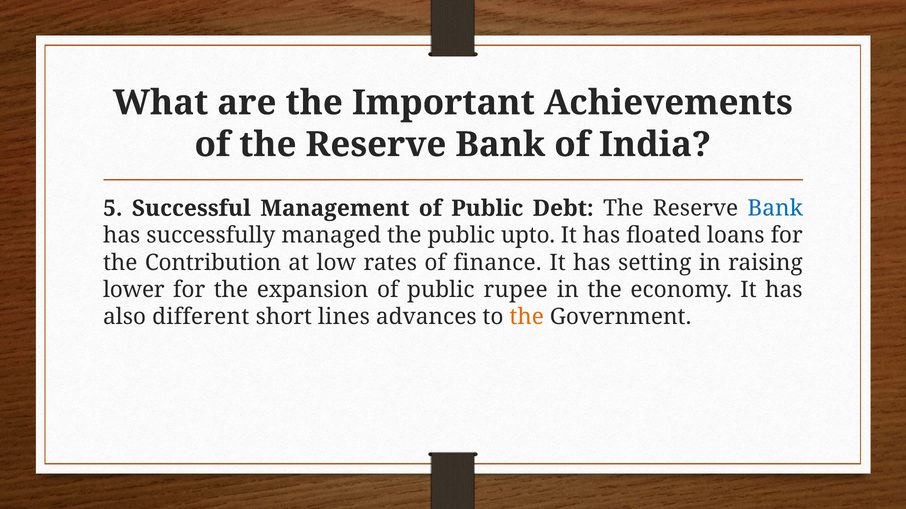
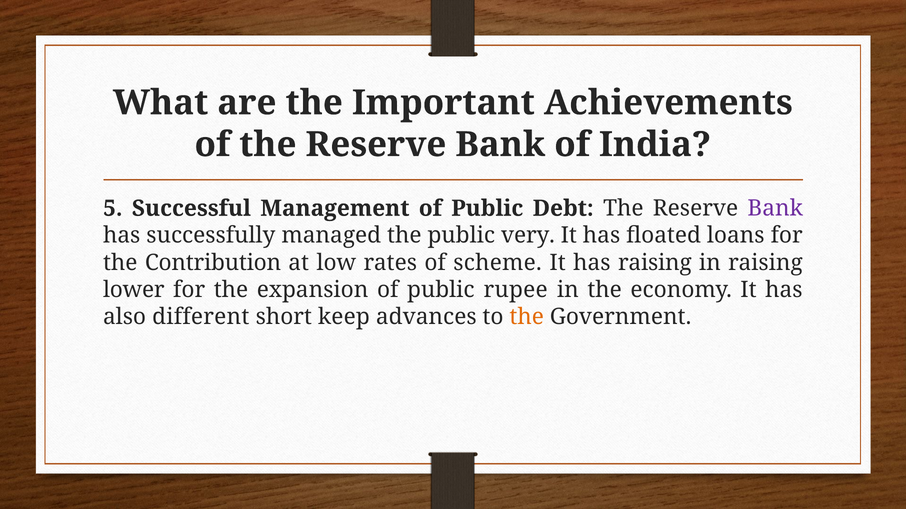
Bank colour: blue -> purple (775, 209)
upto: upto -> very (528, 236)
finance: finance -> scheme (498, 263)
has setting: setting -> raising (655, 263)
lines: lines -> keep (344, 317)
